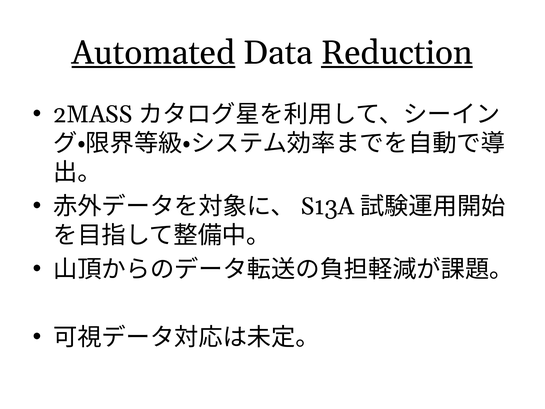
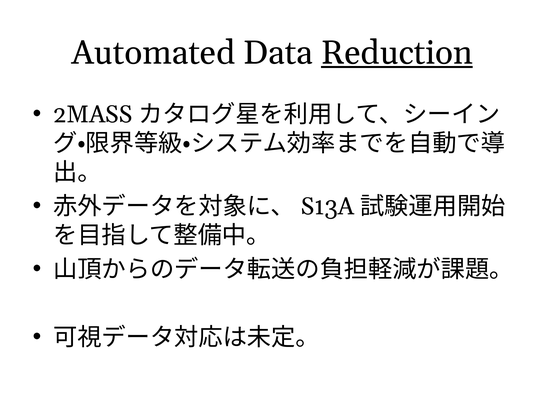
Automated underline: present -> none (153, 53)
